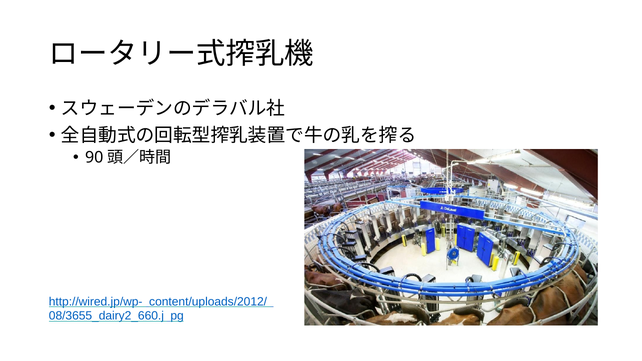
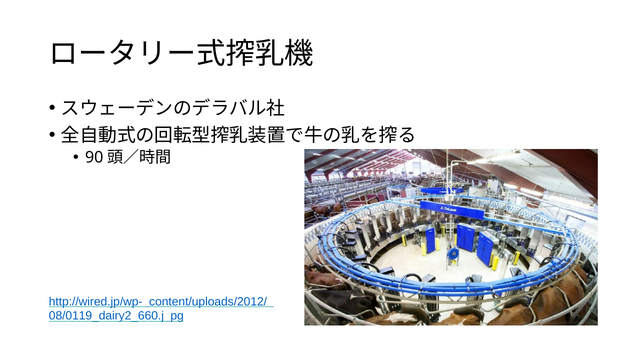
08/3655_dairy2_660.j: 08/3655_dairy2_660.j -> 08/0119_dairy2_660.j (106, 316)
